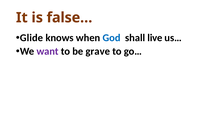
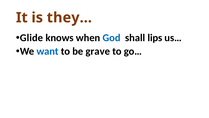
false…: false… -> they… (69, 18)
live: live -> lips (155, 38)
want colour: purple -> blue (48, 51)
